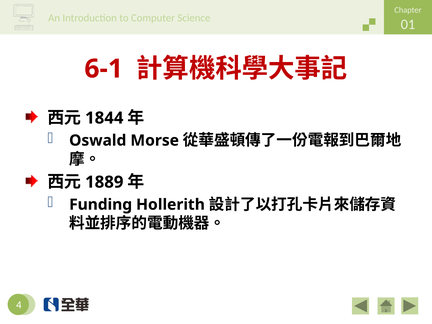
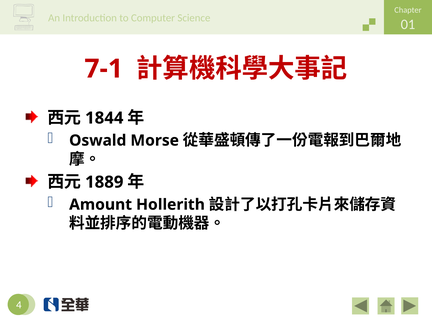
6-1: 6-1 -> 7-1 (104, 69)
Funding: Funding -> Amount (101, 205)
